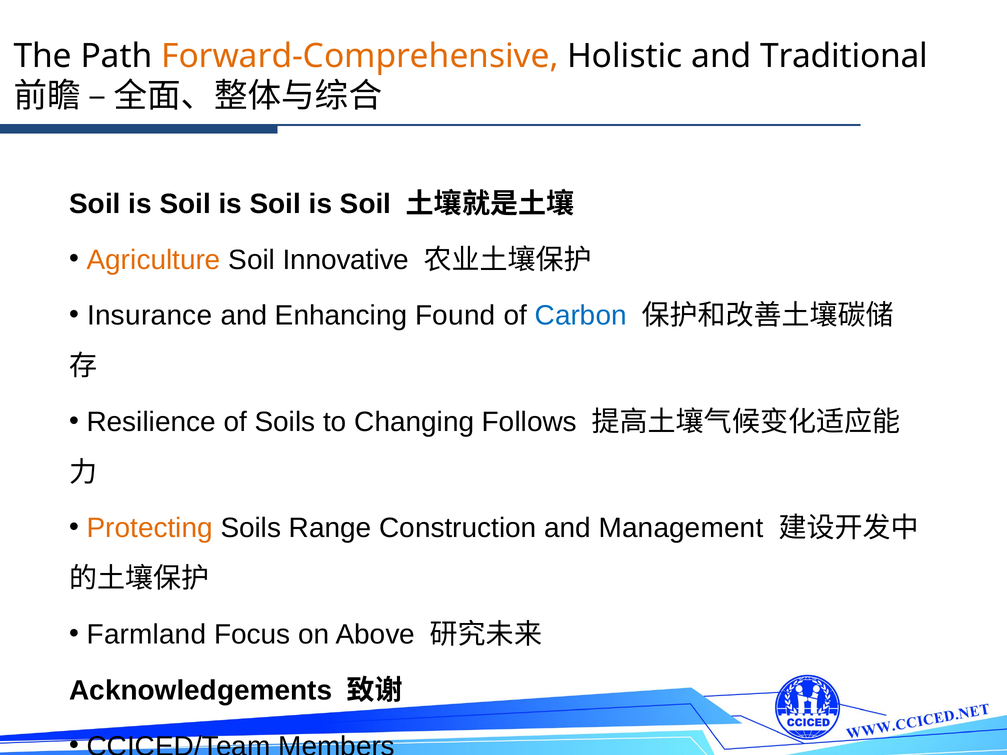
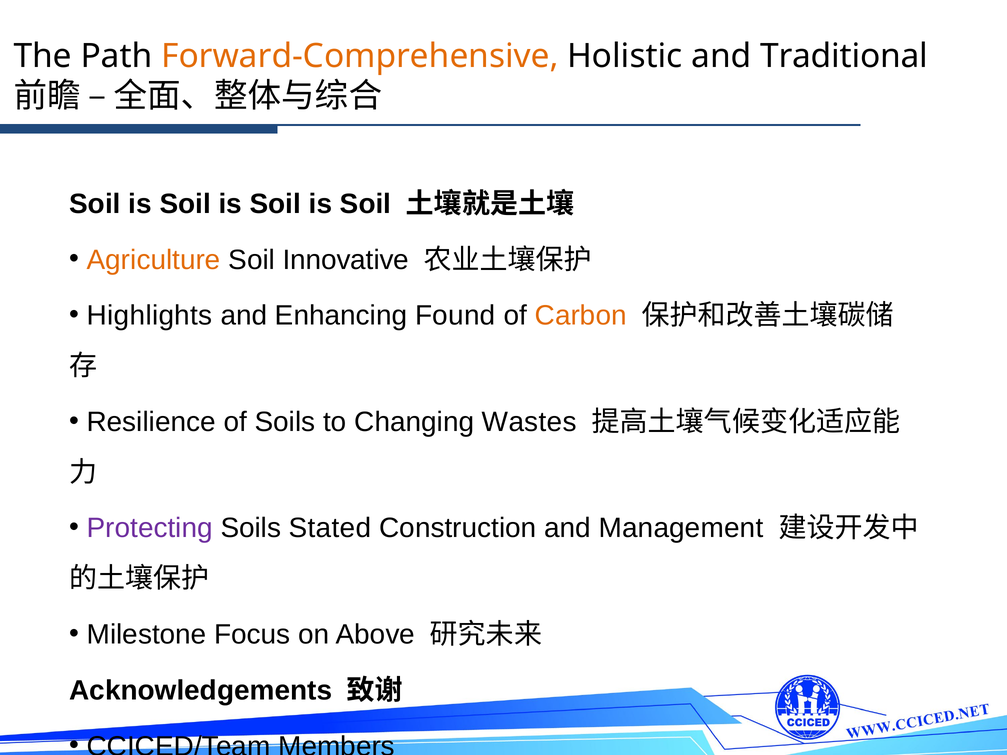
Insurance: Insurance -> Highlights (150, 316)
Carbon colour: blue -> orange (581, 316)
Follows: Follows -> Wastes (529, 422)
Protecting colour: orange -> purple (150, 528)
Range: Range -> Stated (330, 528)
Farmland: Farmland -> Milestone (147, 635)
